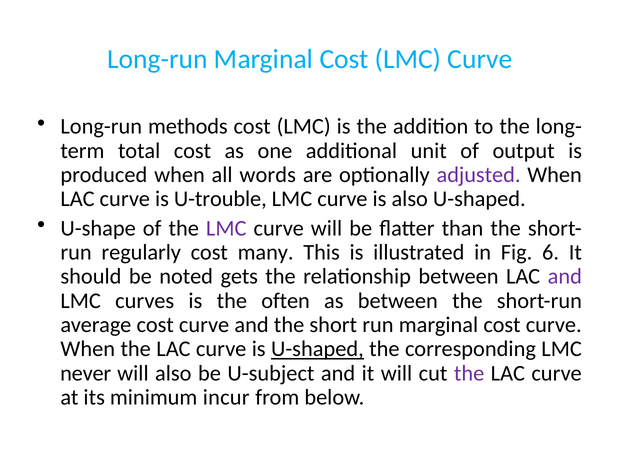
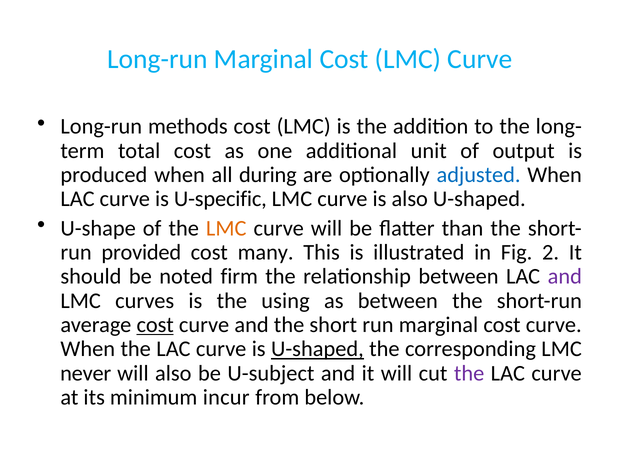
words: words -> during (268, 175)
adjusted colour: purple -> blue (479, 175)
U-trouble: U-trouble -> U-specific (220, 199)
LMC colour: purple -> orange (226, 228)
regularly: regularly -> provided (141, 252)
6: 6 -> 2 (551, 252)
gets: gets -> firm (239, 277)
often: often -> using (285, 301)
cost underline: none -> present (155, 325)
